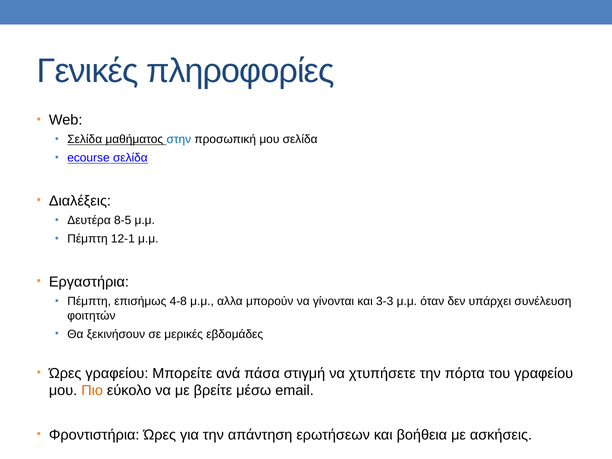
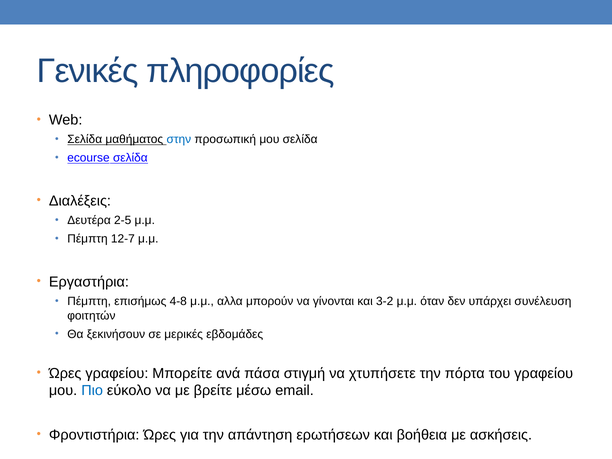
8-5: 8-5 -> 2-5 (123, 221)
12-1: 12-1 -> 12-7 (123, 239)
3-3: 3-3 -> 3-2 (385, 301)
Πιο colour: orange -> blue (92, 391)
